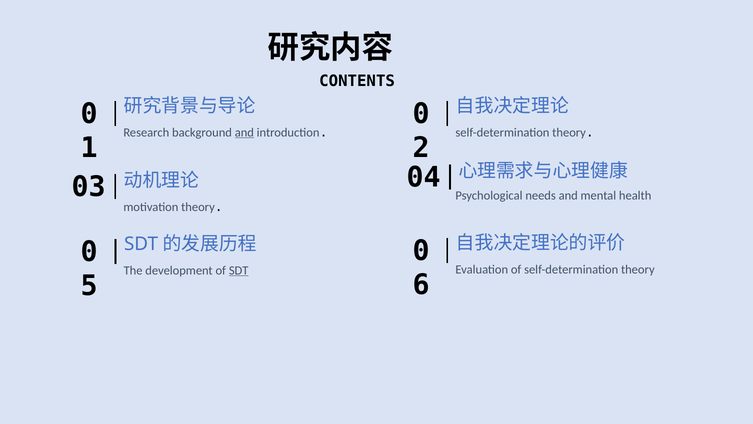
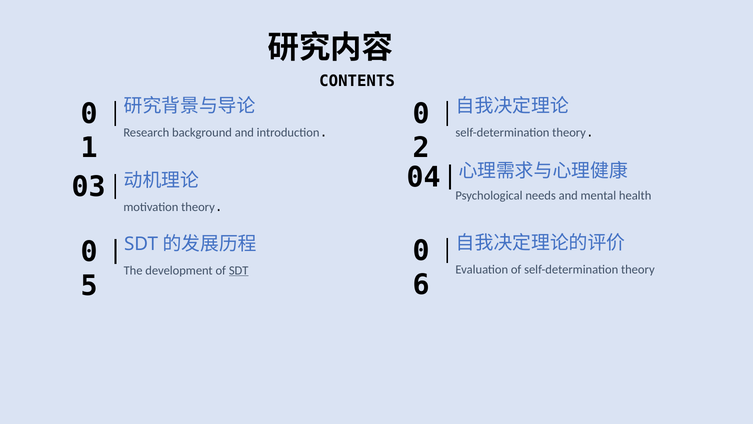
and underline: present -> none (244, 132)
